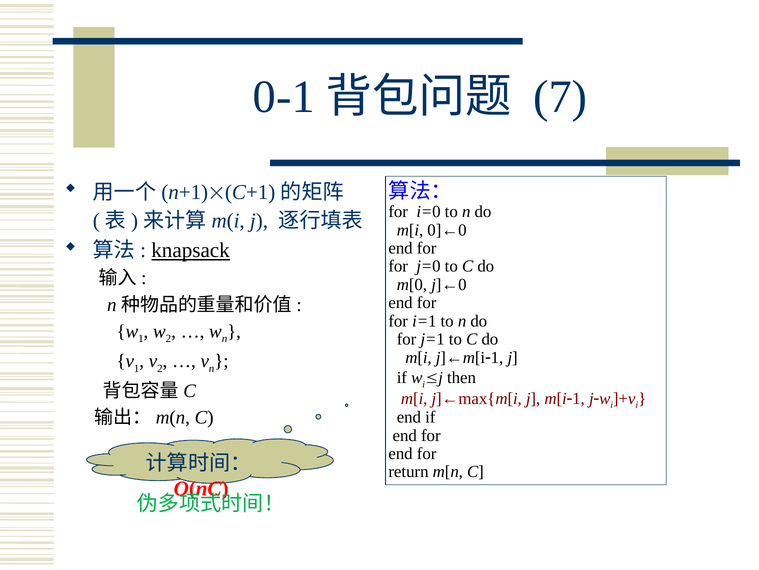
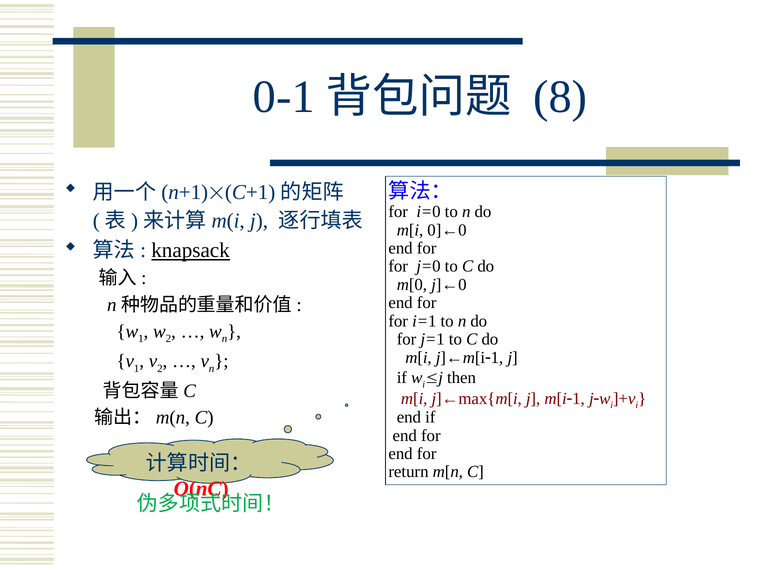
7: 7 -> 8 (560, 97)
